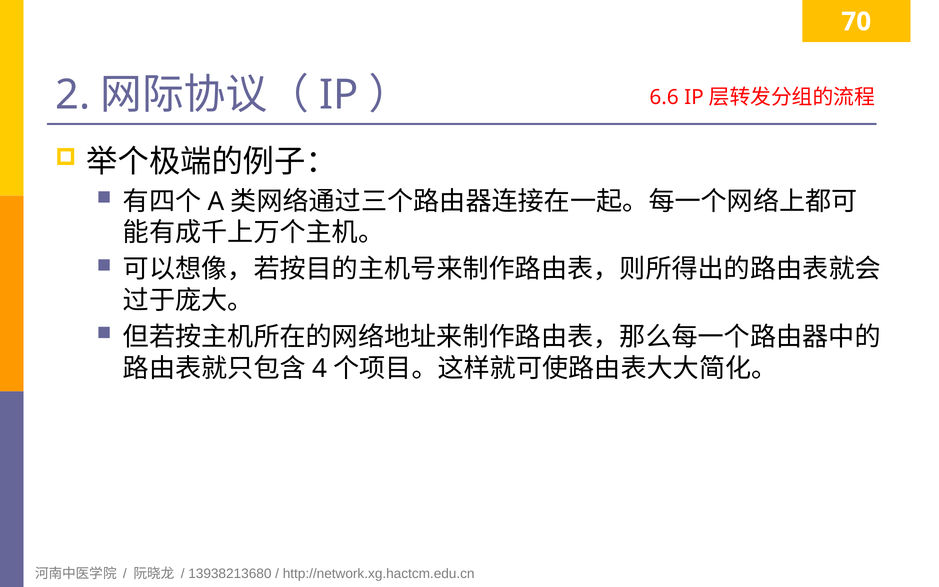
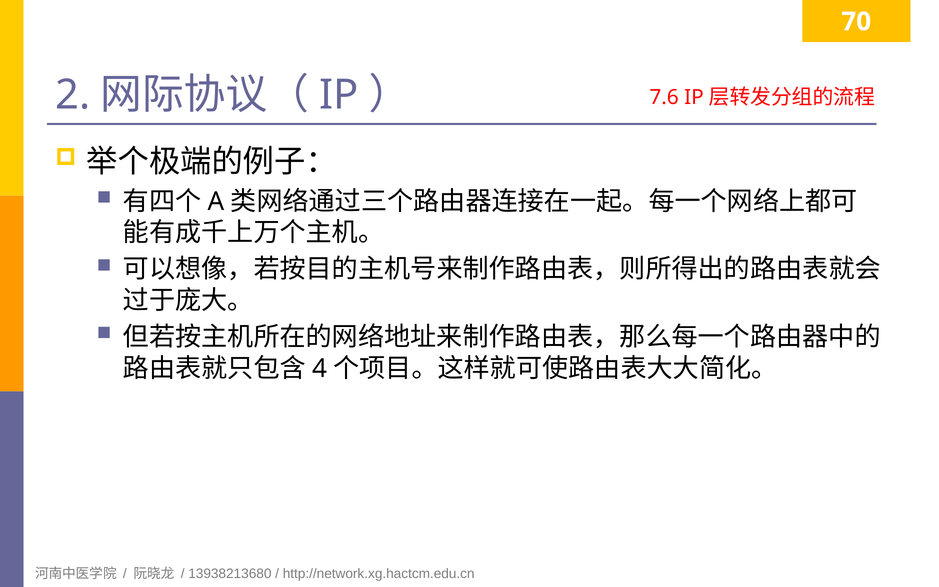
6.6: 6.6 -> 7.6 (664, 97)
